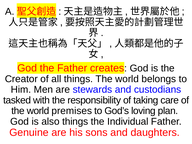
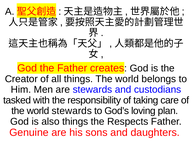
world premises: premises -> stewards (72, 111)
Individual: Individual -> Respects (128, 121)
